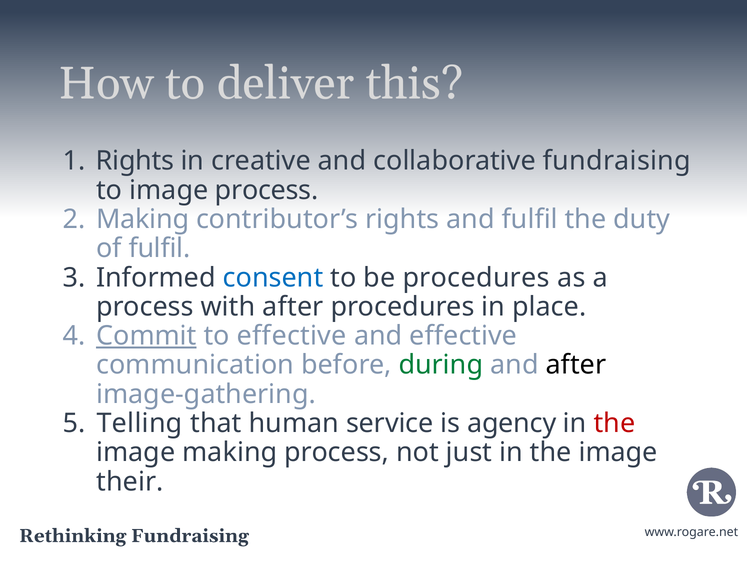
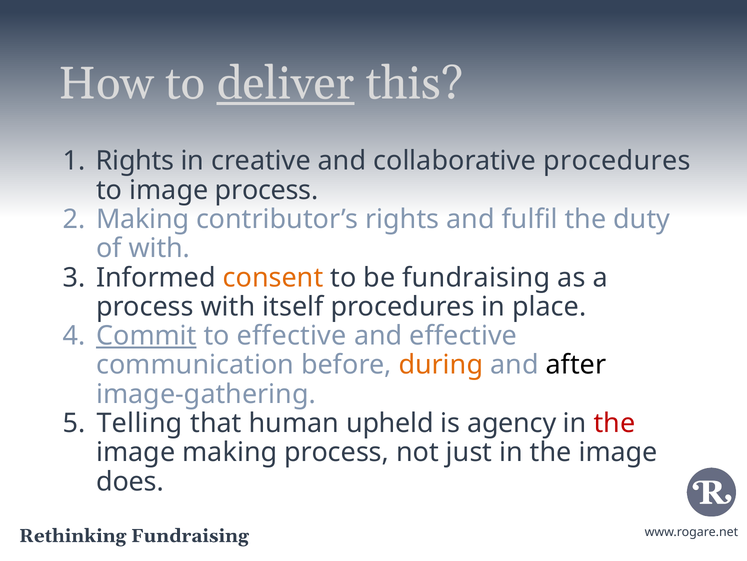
deliver underline: none -> present (286, 84)
collaborative fundraising: fundraising -> procedures (617, 161)
of fulfil: fulfil -> with (159, 248)
consent colour: blue -> orange (273, 277)
be procedures: procedures -> fundraising (476, 277)
with after: after -> itself (293, 306)
during colour: green -> orange (441, 365)
service: service -> upheld (390, 423)
their: their -> does (130, 481)
